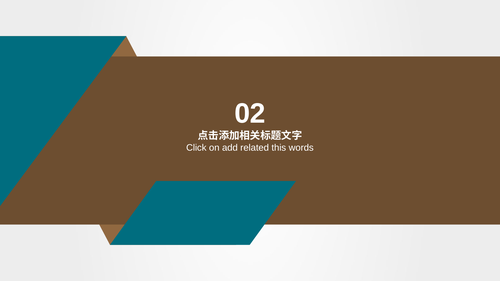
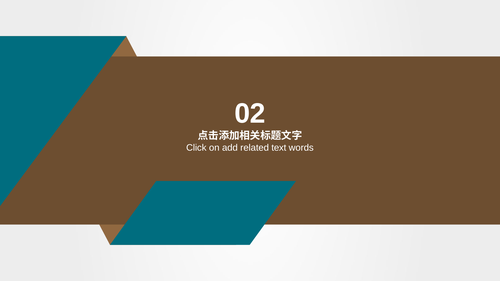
this: this -> text (279, 148)
